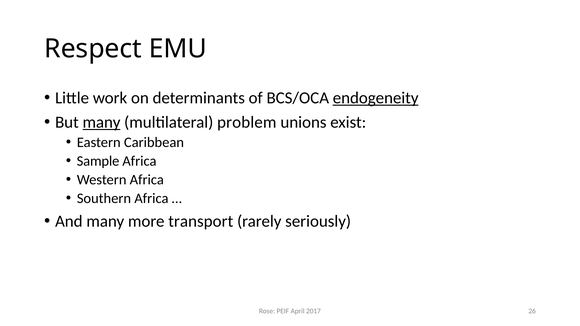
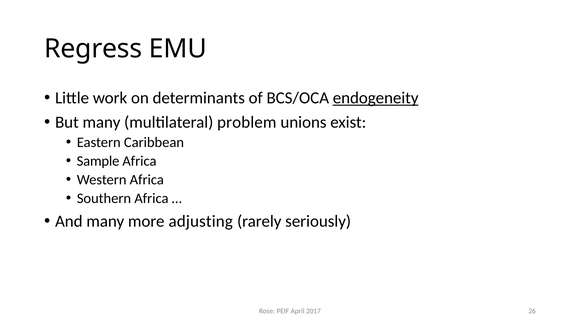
Respect: Respect -> Regress (93, 49)
many underline: present -> none (102, 122)
transport: transport -> adjusting (201, 221)
